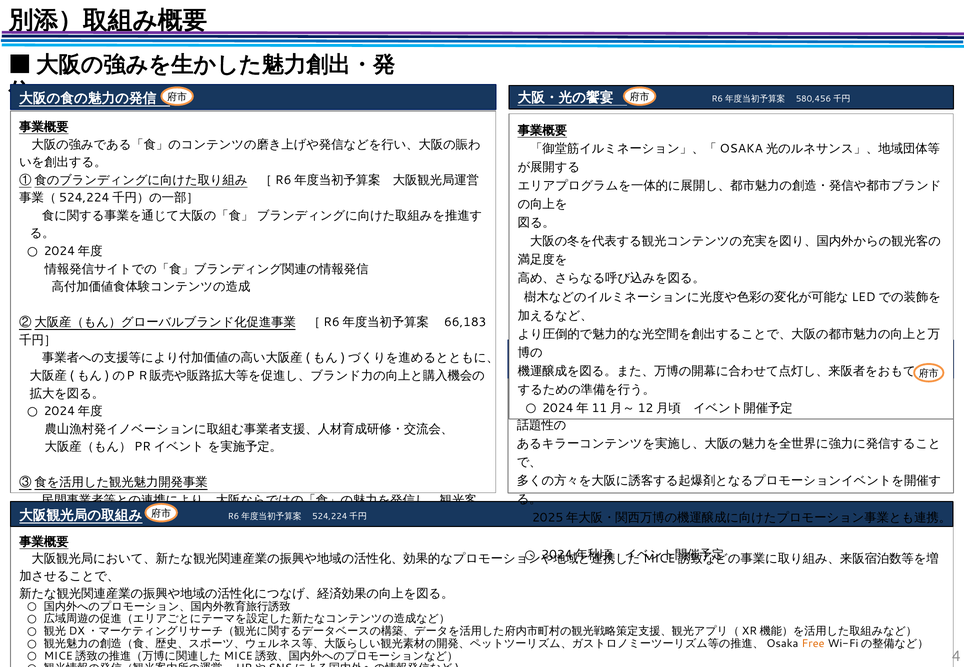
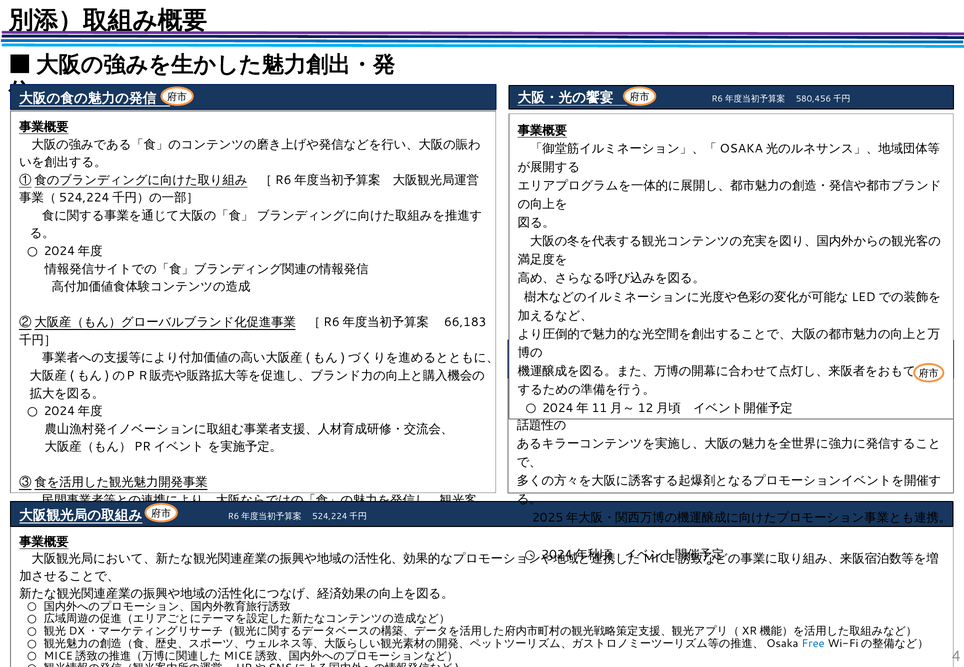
Free colour: orange -> blue (813, 644)
